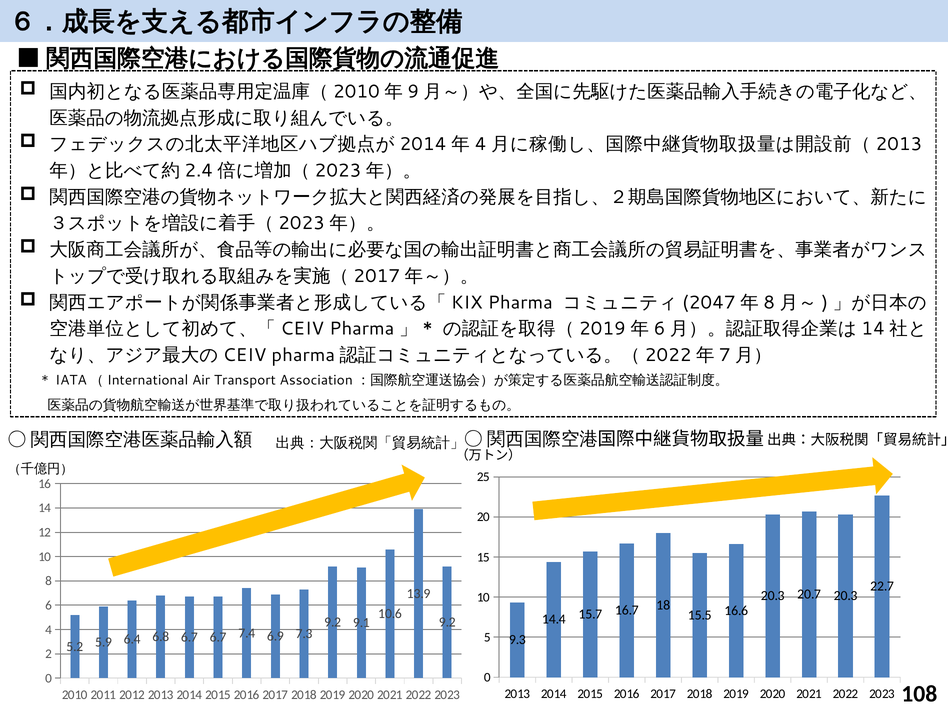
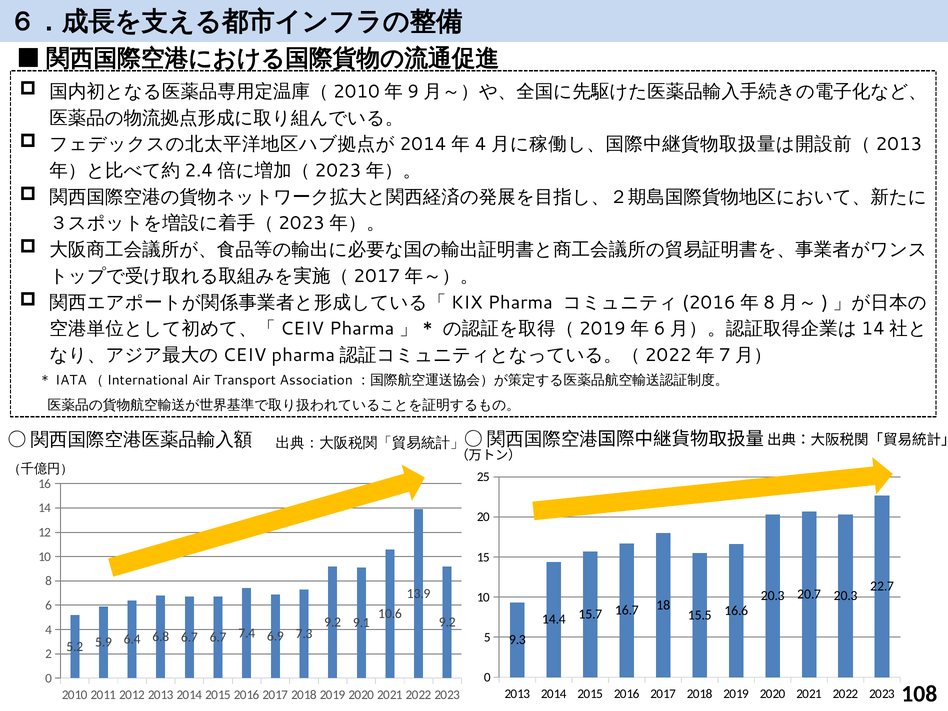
2047: 2047 -> 2016 (709, 302)
